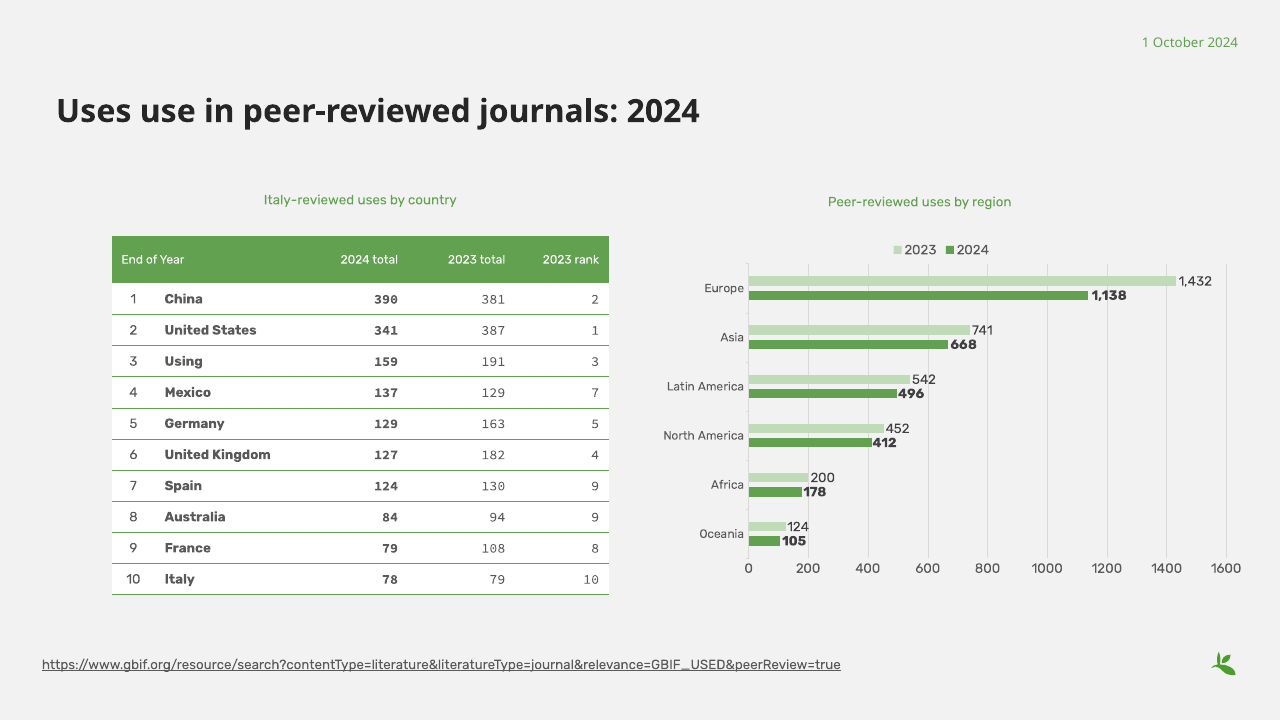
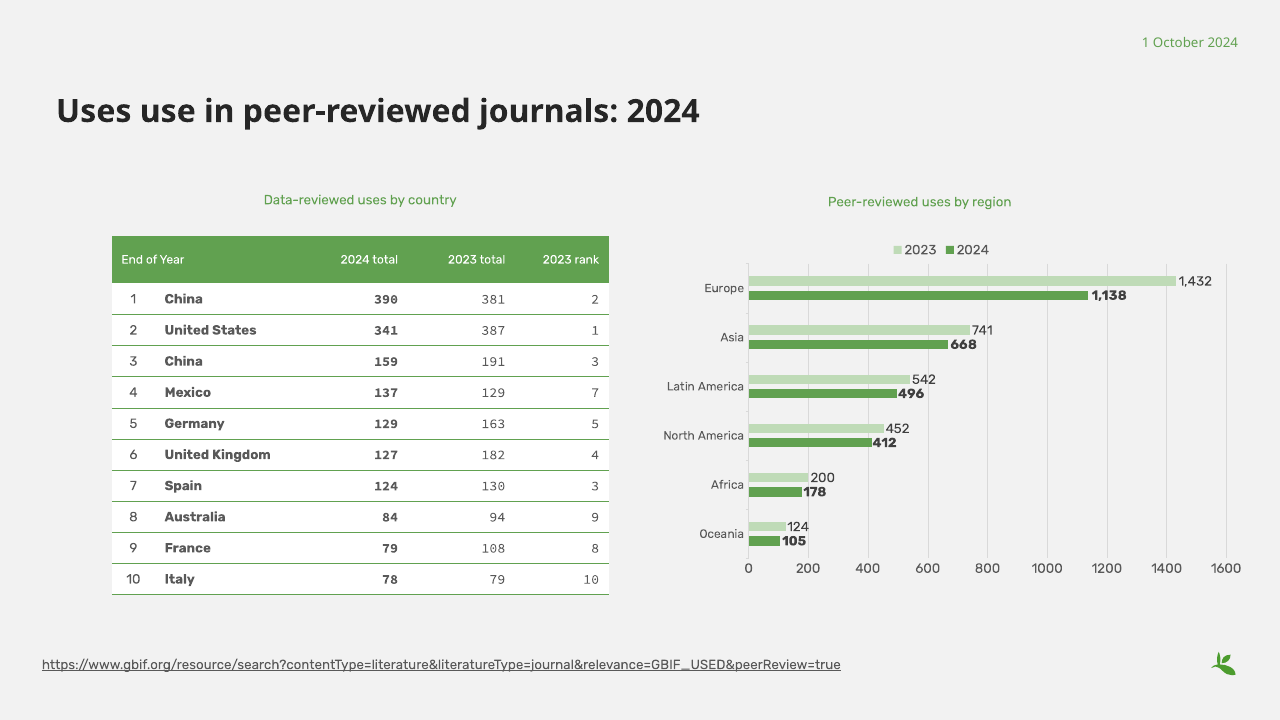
Italy-reviewed: Italy-reviewed -> Data-reviewed (309, 200)
3 Using: Using -> China (184, 361)
130 9: 9 -> 3 (595, 486)
